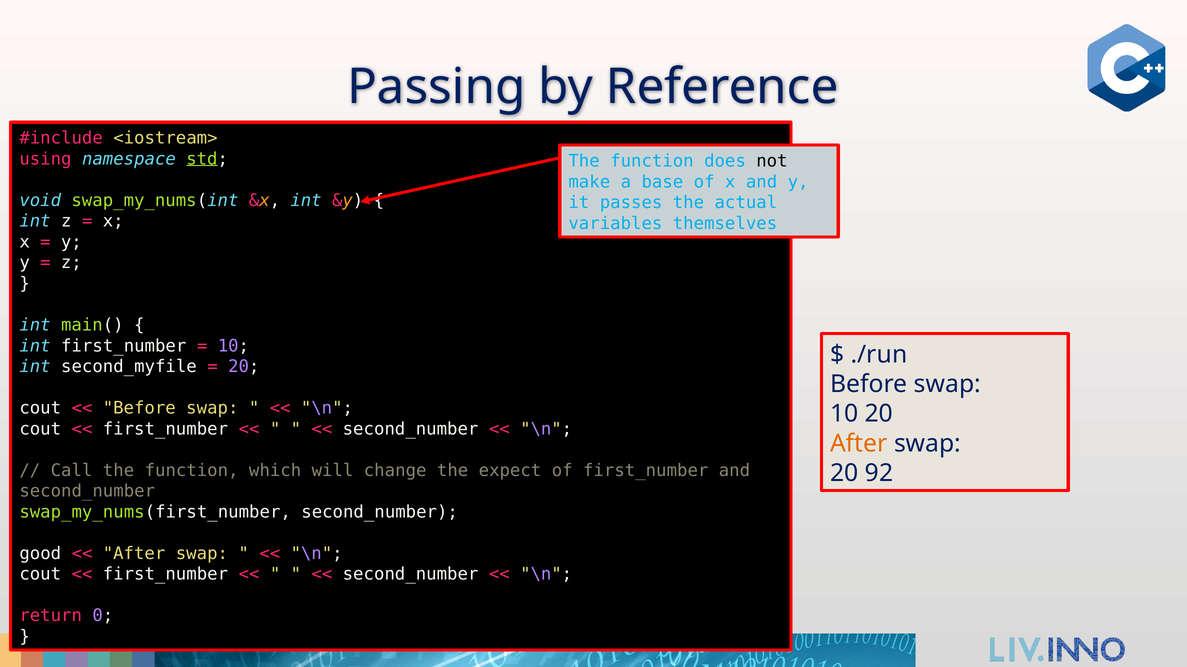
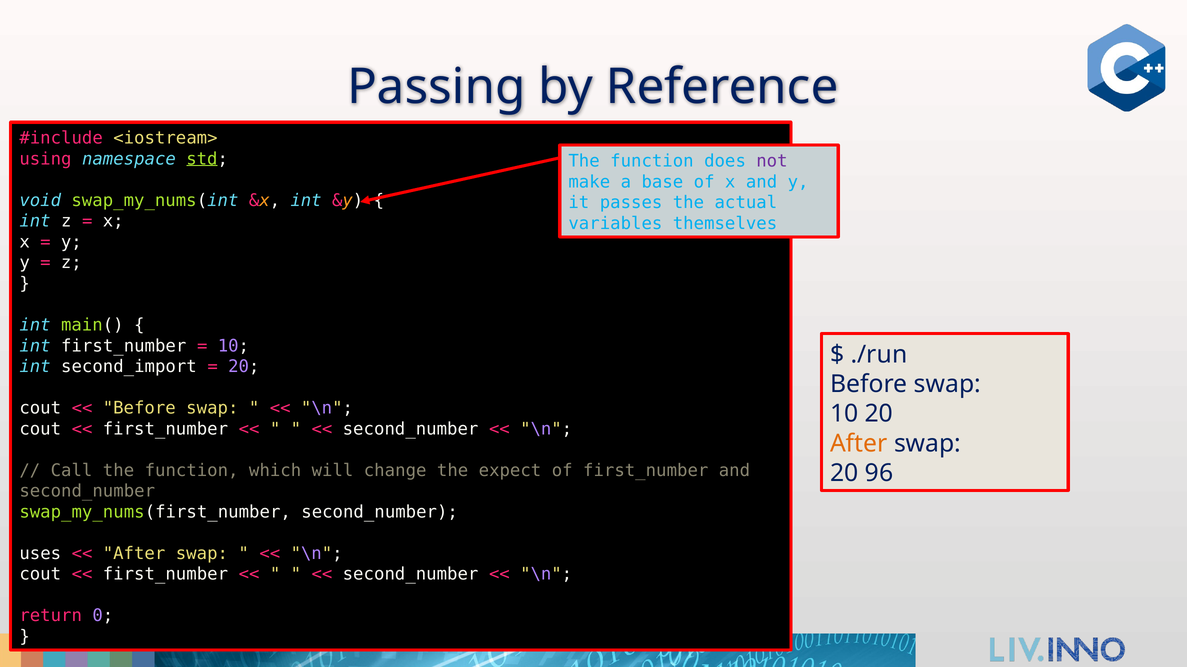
not colour: black -> purple (772, 161)
second_myfile: second_myfile -> second_import (129, 367)
92: 92 -> 96 (879, 474)
good: good -> uses (40, 554)
